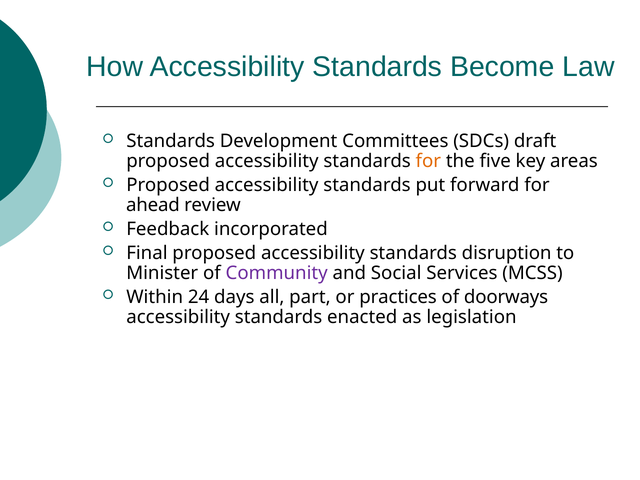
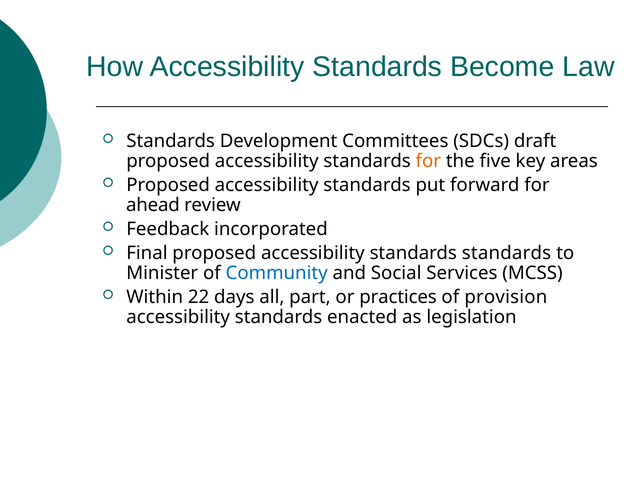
standards disruption: disruption -> standards (507, 253)
Community colour: purple -> blue (277, 273)
24: 24 -> 22 (199, 297)
doorways: doorways -> provision (506, 297)
